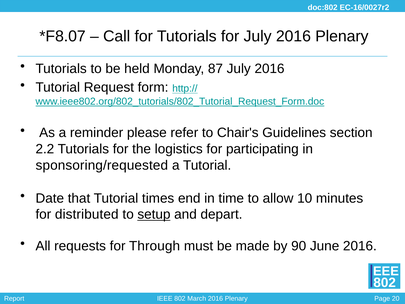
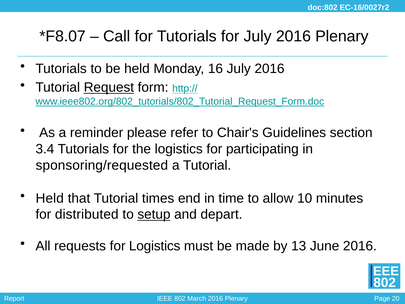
87: 87 -> 16 (215, 69)
Request underline: none -> present (109, 87)
2.2: 2.2 -> 3.4 (45, 149)
Date: Date -> Held (50, 198)
for Through: Through -> Logistics (155, 246)
90: 90 -> 13 (299, 246)
